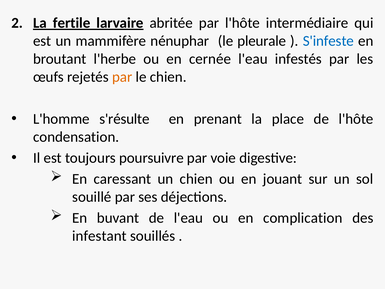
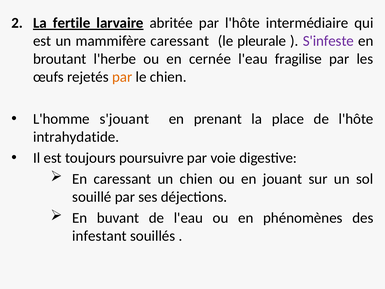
mammifère nénuphar: nénuphar -> caressant (180, 41)
S'infeste colour: blue -> purple (328, 41)
infestés: infestés -> fragilise (298, 59)
s'résulte: s'résulte -> s'jouant (124, 119)
condensation: condensation -> intrahydatide (76, 137)
complication: complication -> phénomènes (303, 218)
